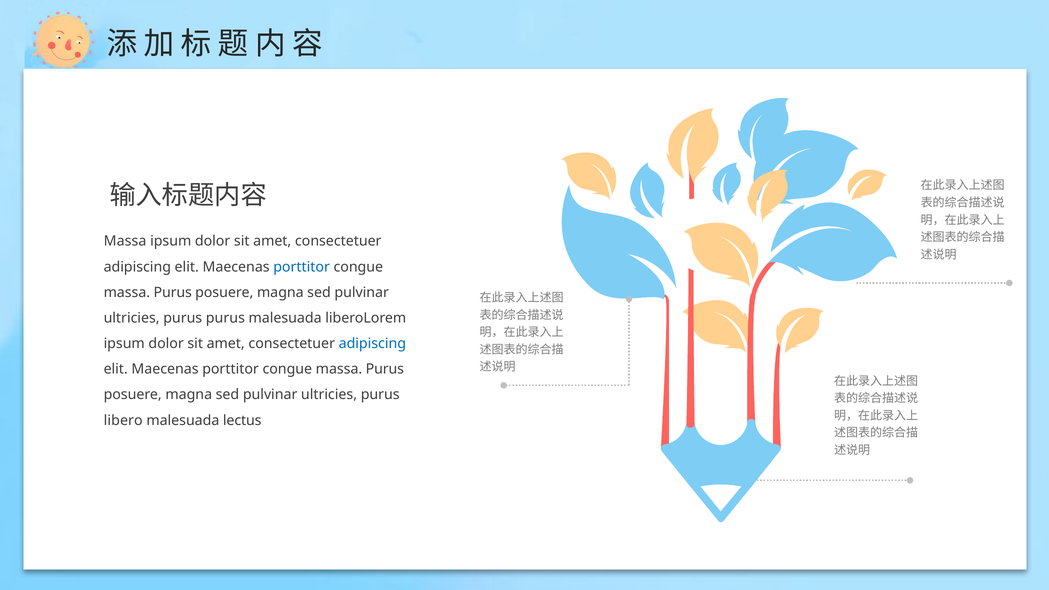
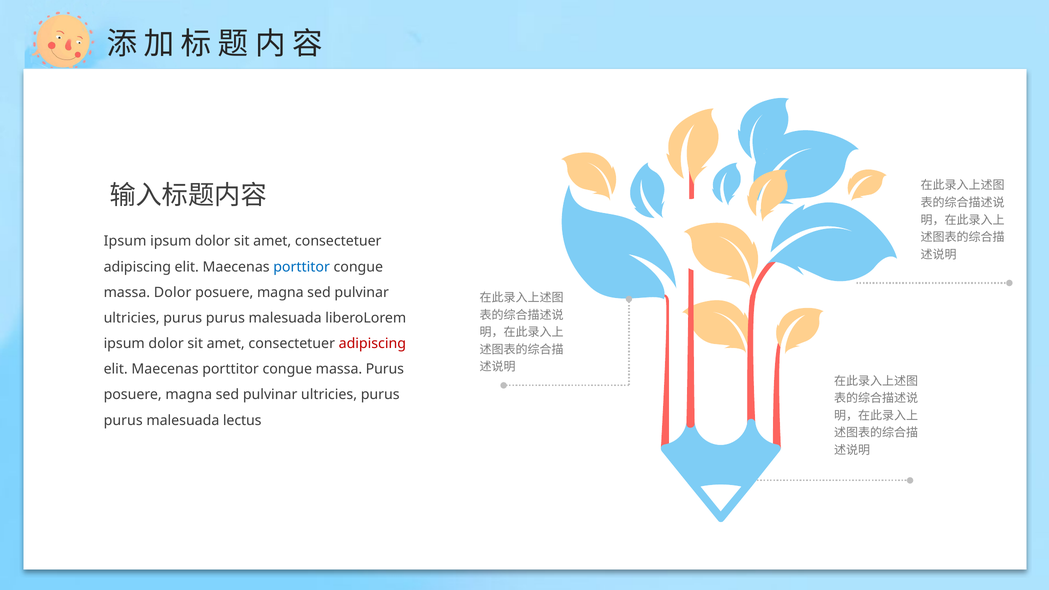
Massa: Massa -> Ipsum (125, 241)
Purus: Purus -> Dolor (173, 292)
adipiscing colour: blue -> red (372, 344)
libero: libero -> purus (123, 420)
